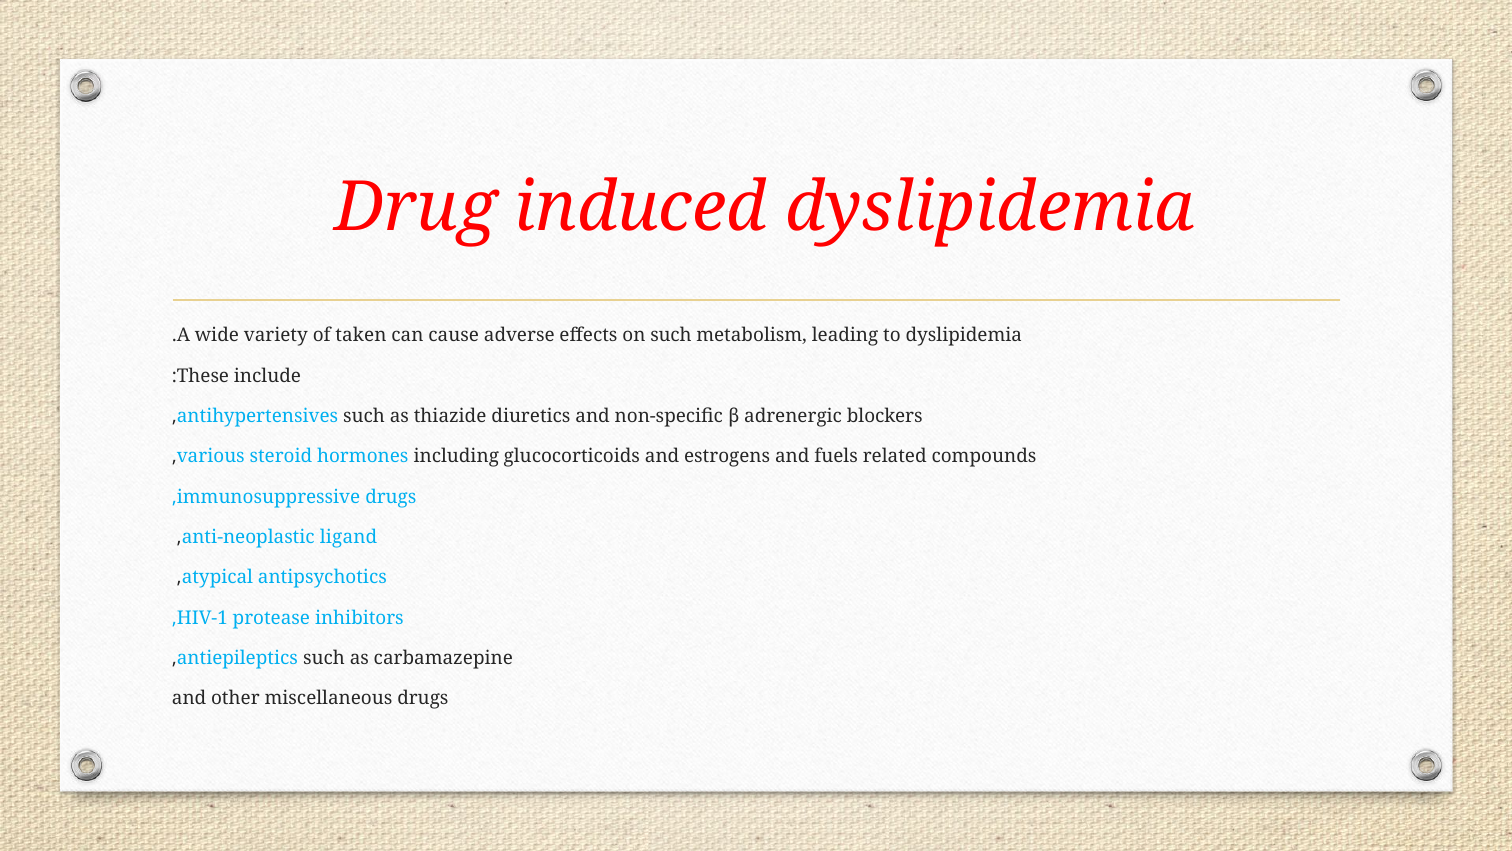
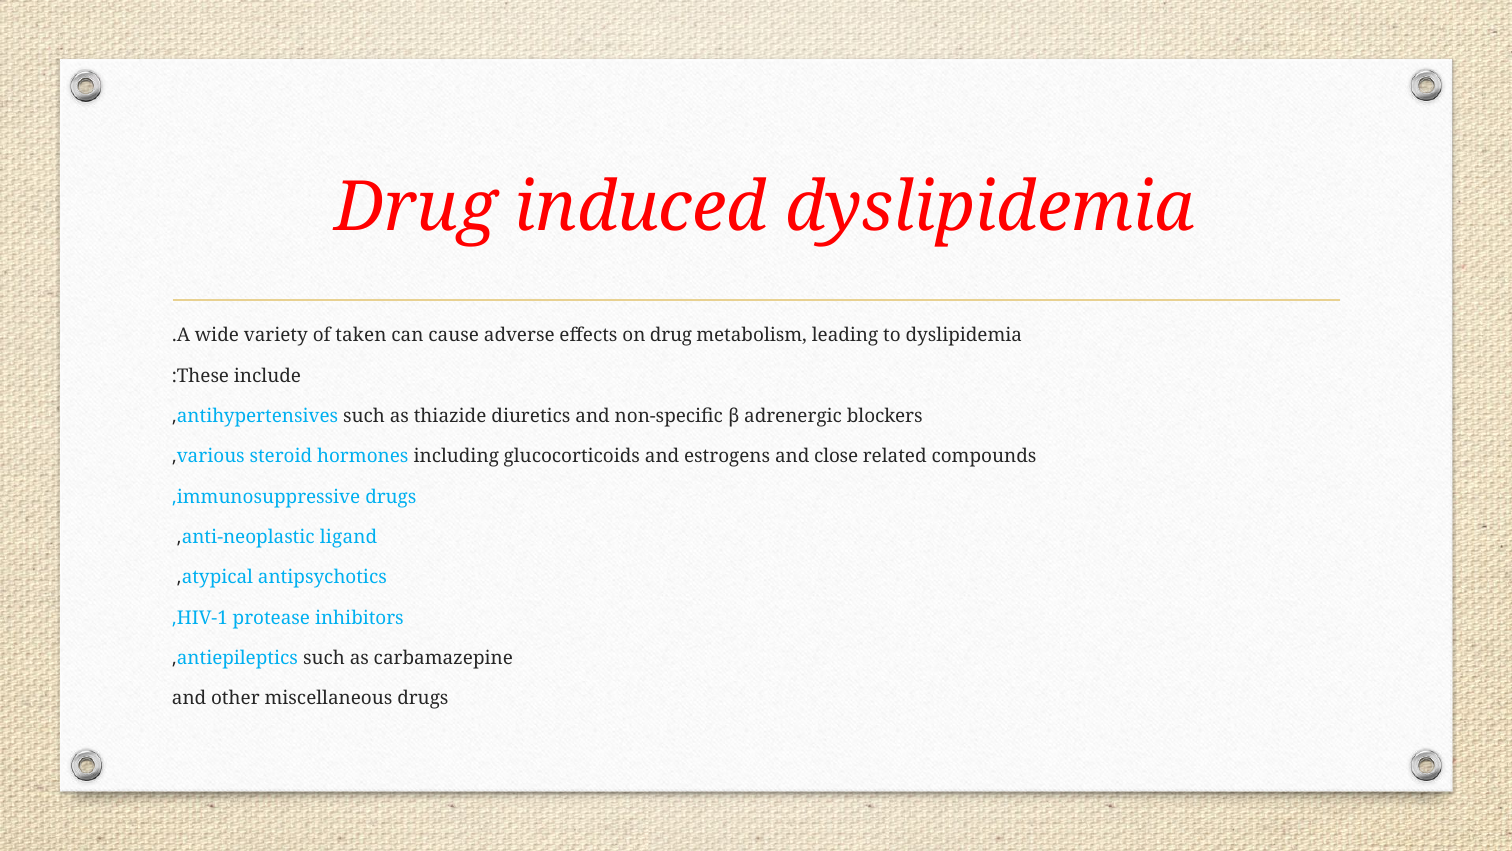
on such: such -> drug (671, 335)
fuels: fuels -> close (836, 456)
